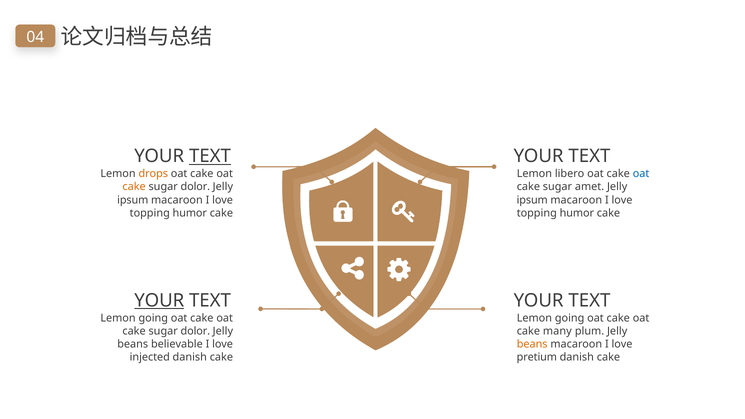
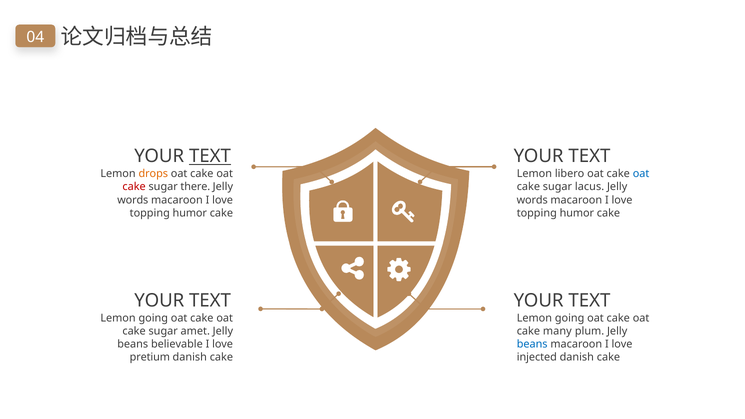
cake colour: orange -> red (134, 187)
dolor: dolor -> there (195, 187)
amet: amet -> lacus (590, 187)
ipsum: ipsum -> words (133, 200)
ipsum: ipsum -> words (532, 200)
YOUR underline: present -> none (159, 301)
dolor: dolor -> amet (195, 331)
beans colour: orange -> blue (532, 344)
injected: injected -> pretium (150, 357)
pretium: pretium -> injected (537, 357)
